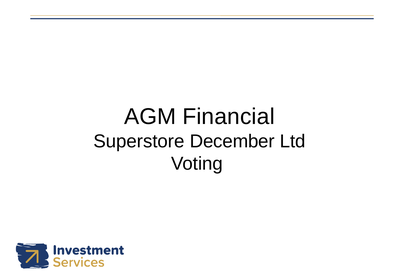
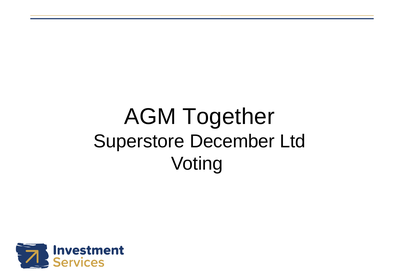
Financial: Financial -> Together (229, 117)
